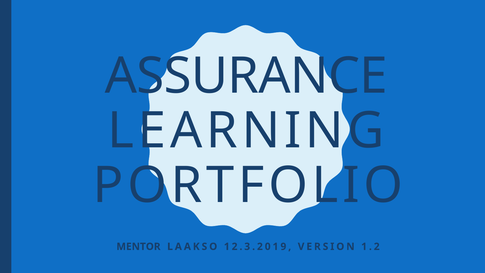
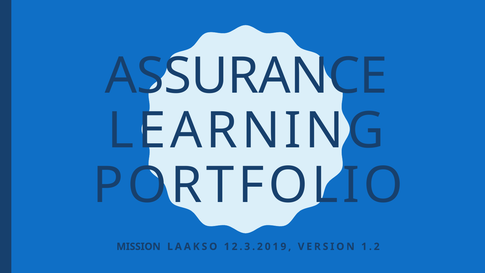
MENTOR: MENTOR -> MISSION (139, 246)
